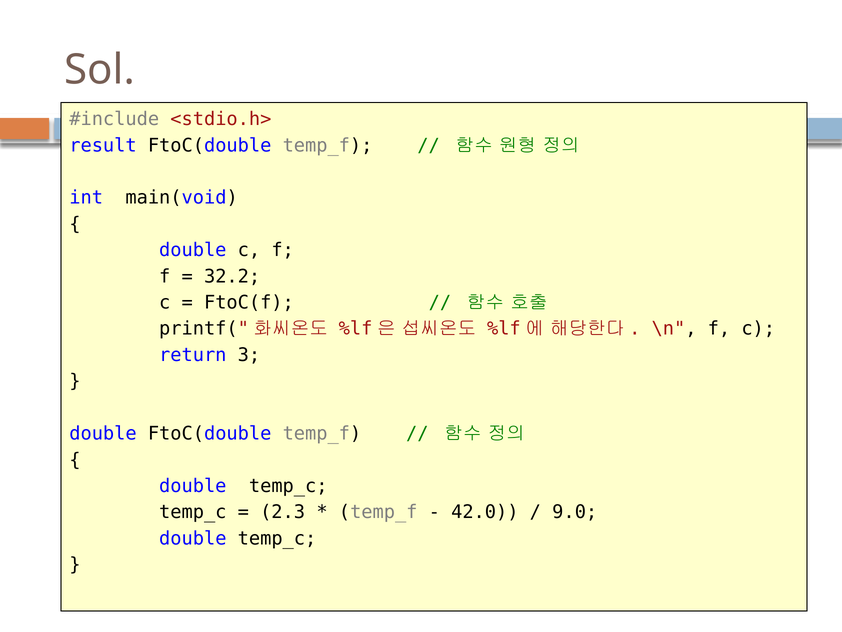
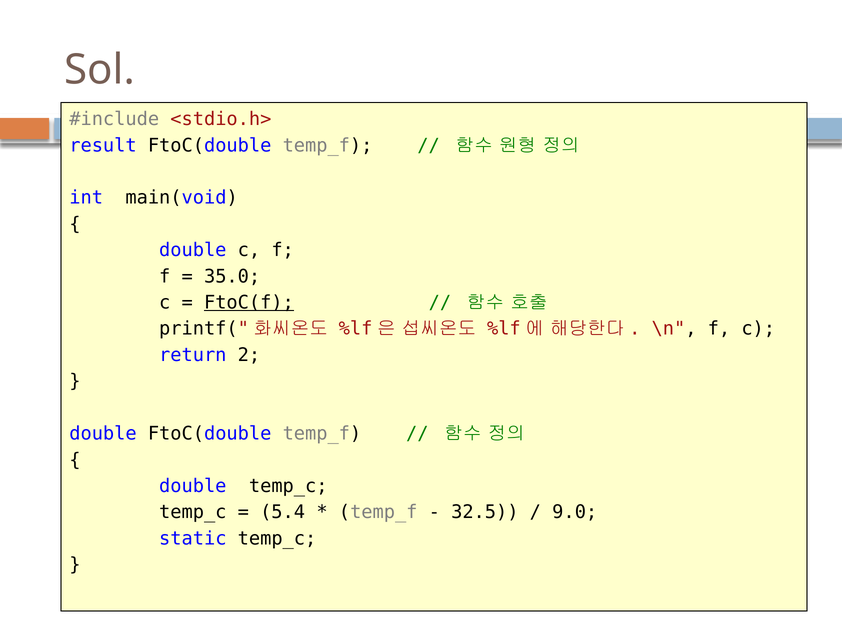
32.2: 32.2 -> 35.0 (232, 276)
FtoC(f underline: none -> present (249, 302)
3: 3 -> 2 (249, 355)
2.3: 2.3 -> 5.4 (283, 512)
42.0: 42.0 -> 32.5 (485, 512)
double: double -> static (193, 538)
